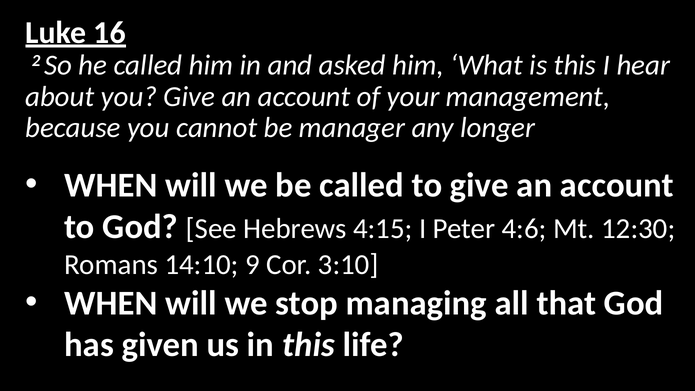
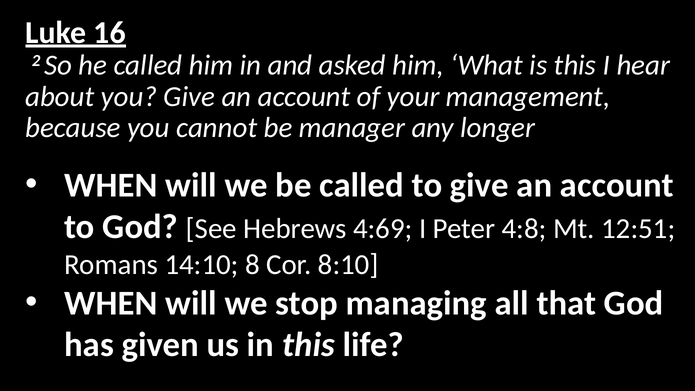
4:15: 4:15 -> 4:69 (383, 229)
4:6: 4:6 -> 4:8 (524, 229)
12:30: 12:30 -> 12:51 (638, 229)
9: 9 -> 8 (252, 265)
3:10: 3:10 -> 8:10 (348, 265)
